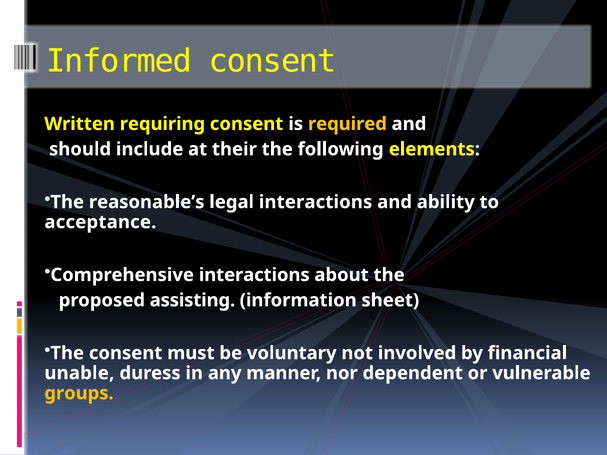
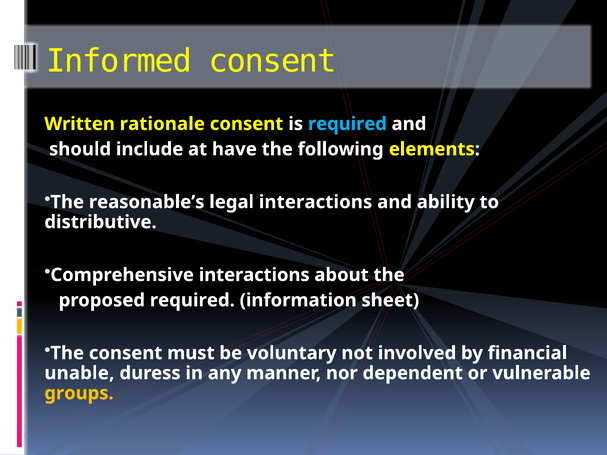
requiring: requiring -> rationale (162, 124)
required colour: yellow -> light blue (347, 124)
their: their -> have (234, 149)
acceptance: acceptance -> distributive (100, 222)
proposed assisting: assisting -> required (192, 300)
